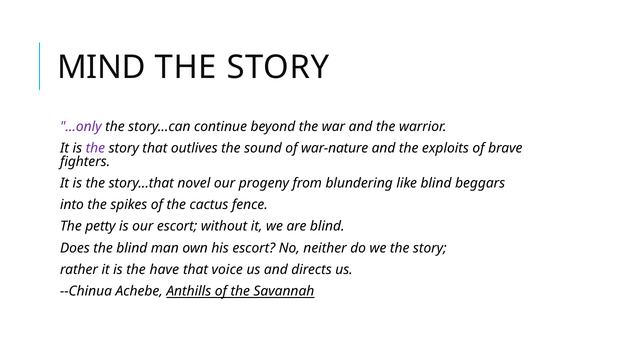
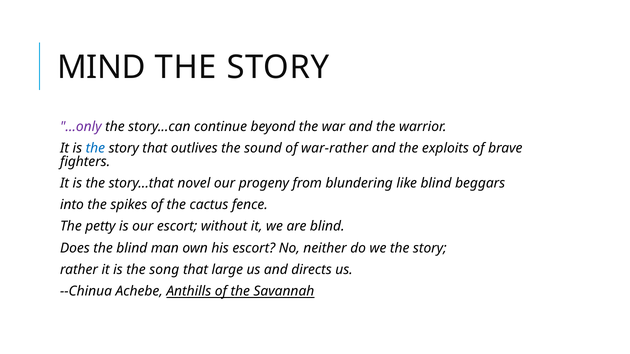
the colour: purple -> blue (95, 148)
war-nature: war-nature -> war-rather (335, 148)
have: have -> song (164, 270)
voice: voice -> large (227, 270)
